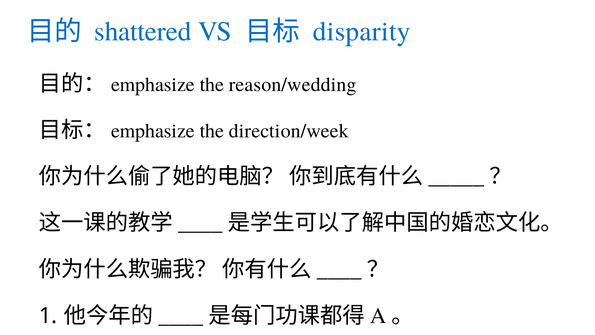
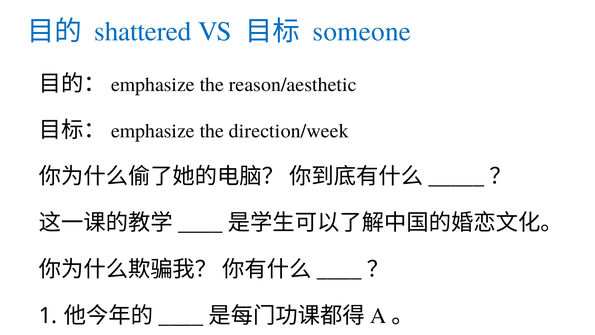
disparity: disparity -> someone (362, 32)
reason/wedding: reason/wedding -> reason/aesthetic (293, 84)
